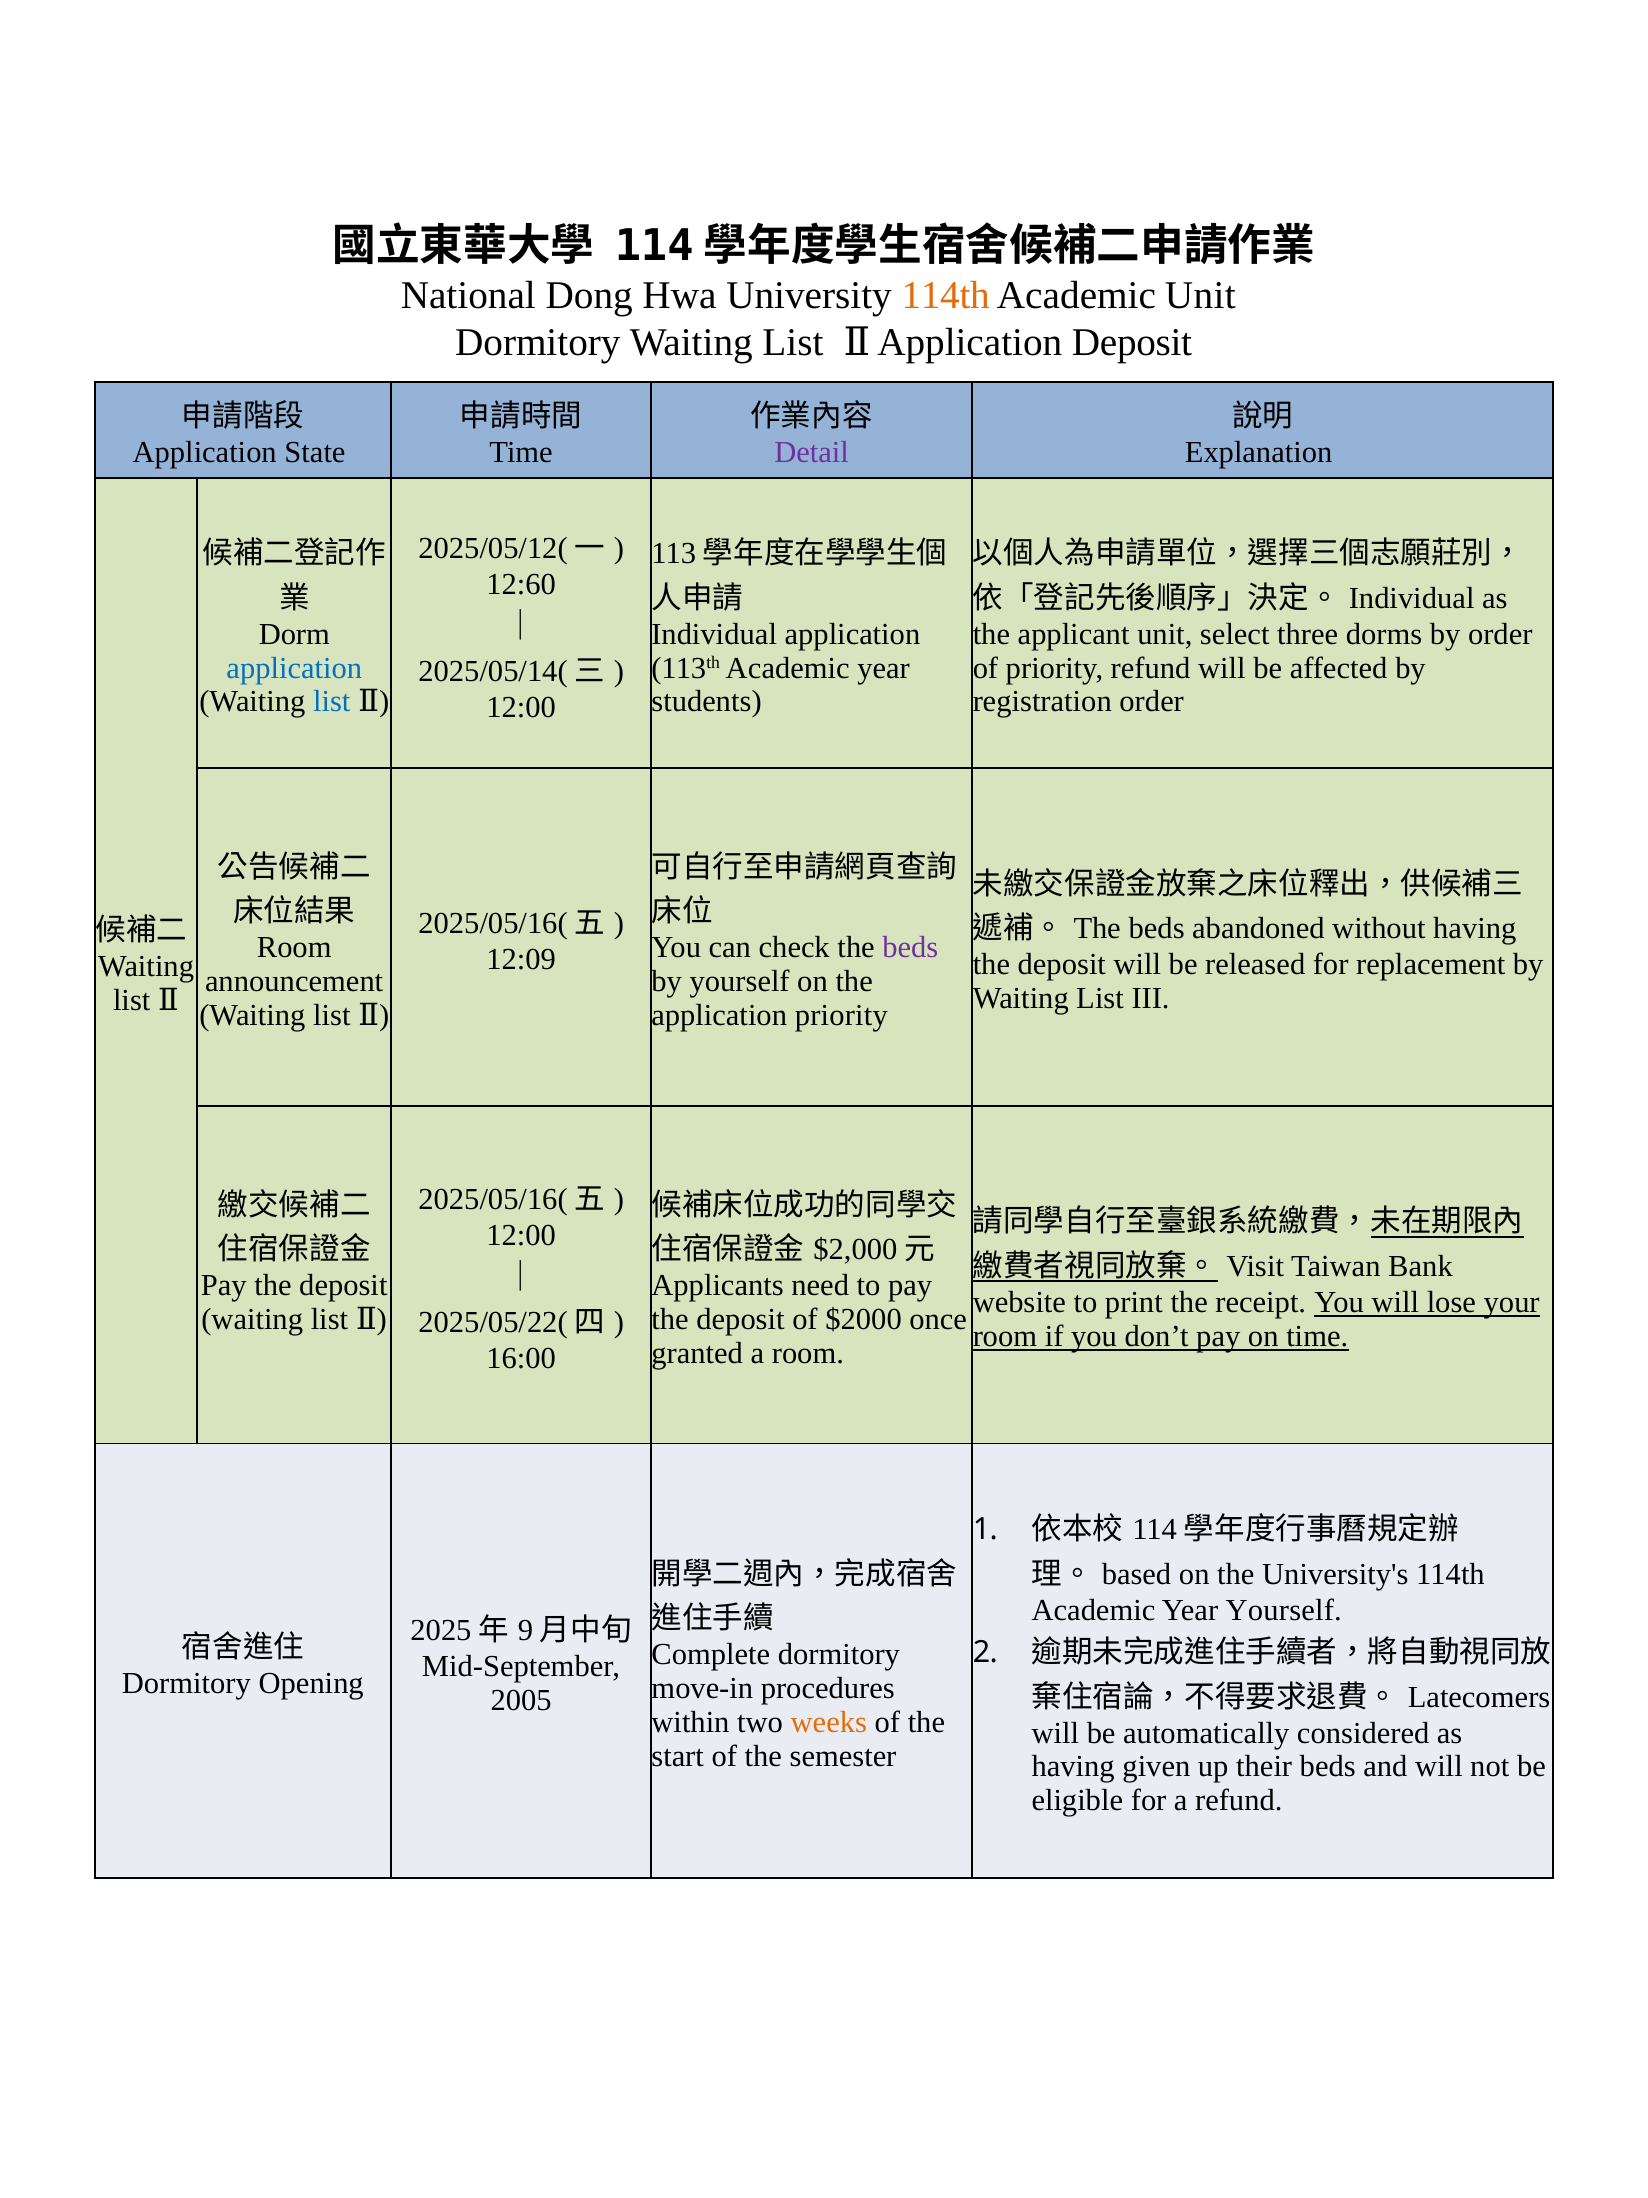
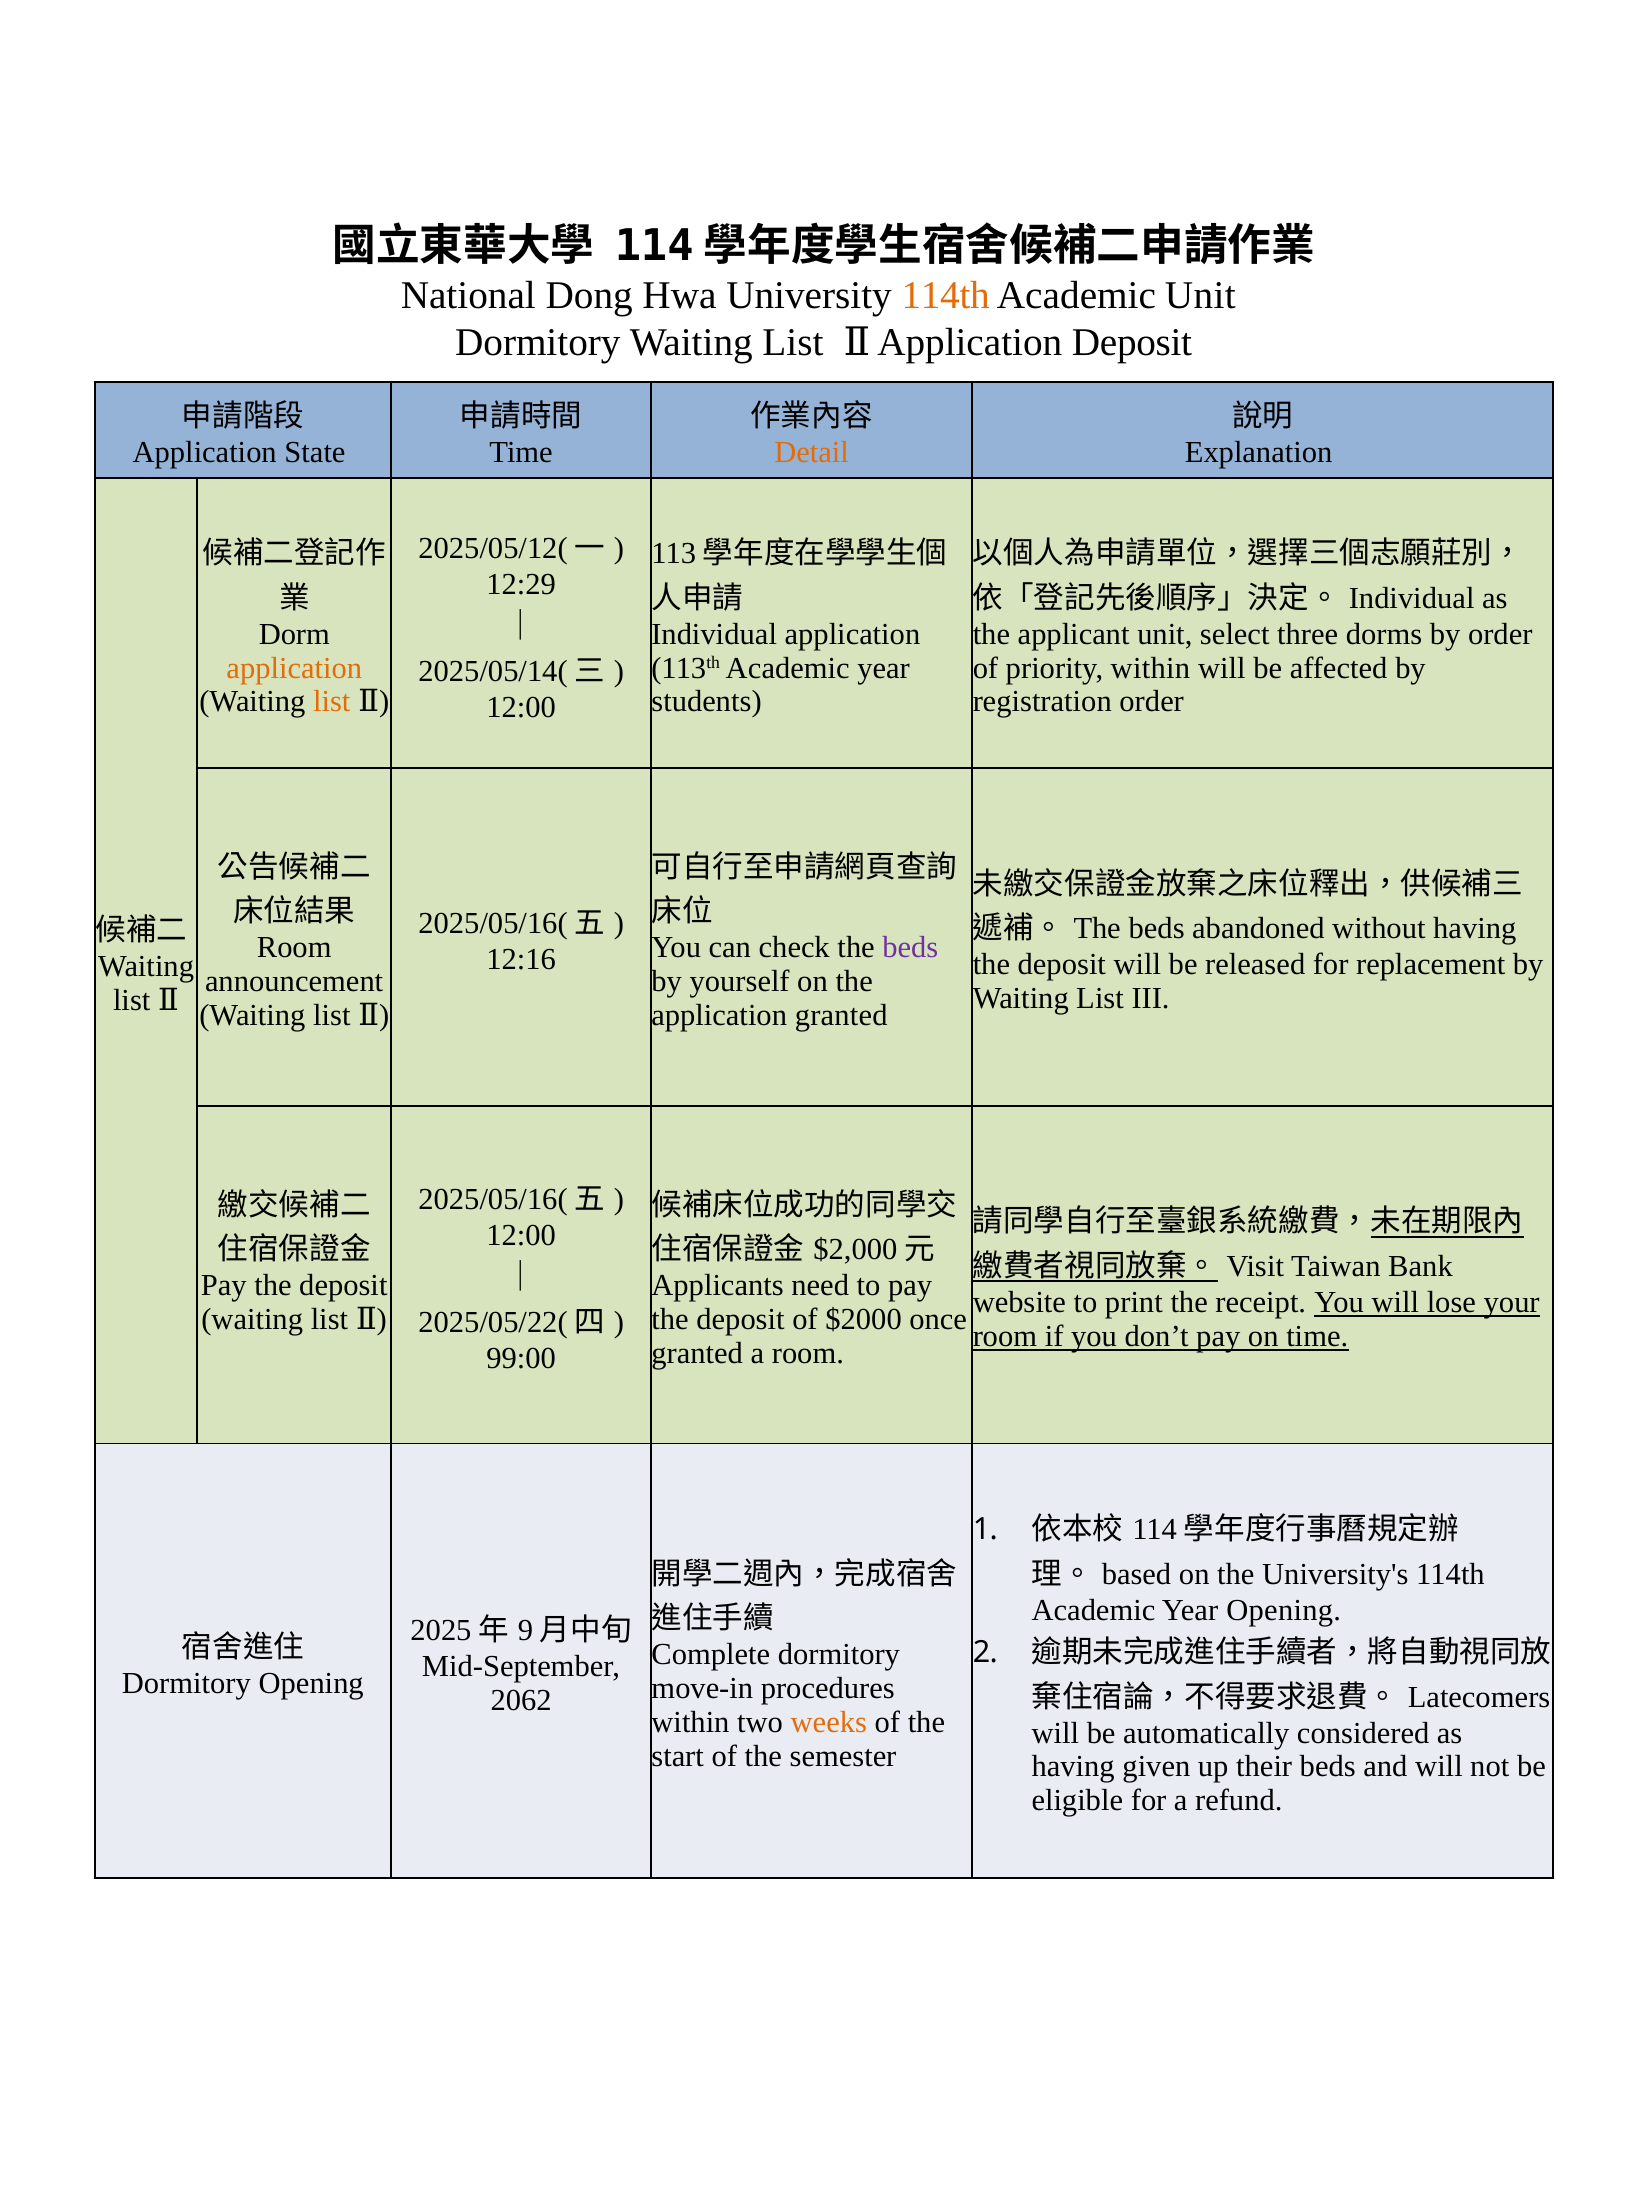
Detail colour: purple -> orange (812, 453)
12:60: 12:60 -> 12:29 (521, 584)
application colour: blue -> orange (294, 668)
priority refund: refund -> within (1150, 668)
list colour: blue -> orange (332, 701)
12:09: 12:09 -> 12:16 (521, 959)
application priority: priority -> granted (841, 1015)
16:00: 16:00 -> 99:00 (521, 1358)
Year Yourself: Yourself -> Opening (1284, 1610)
2005: 2005 -> 2062 (521, 1700)
